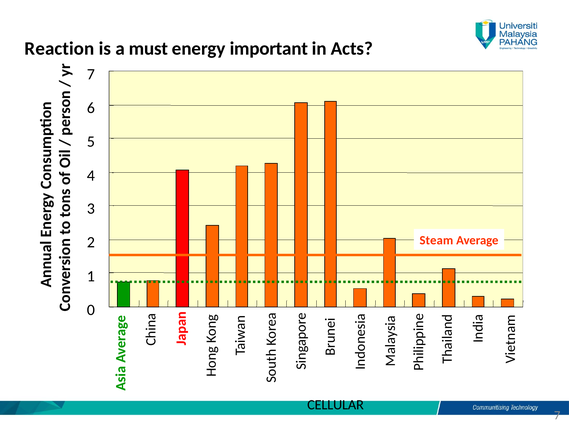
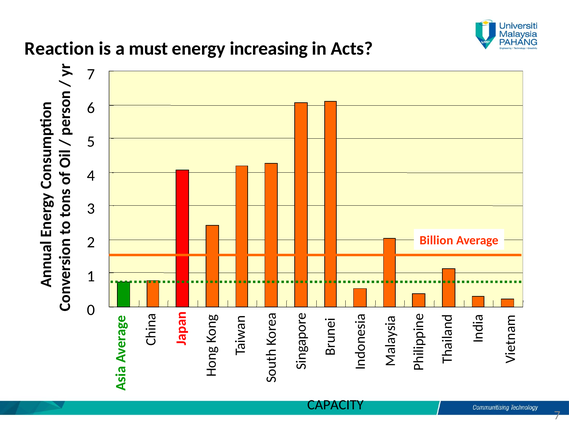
important: important -> increasing (269, 49)
Steam: Steam -> Billion (436, 241)
CELLULAR: CELLULAR -> CAPACITY (335, 405)
